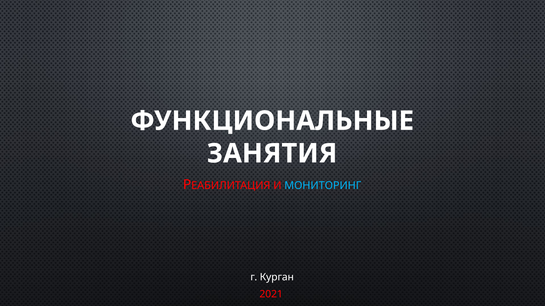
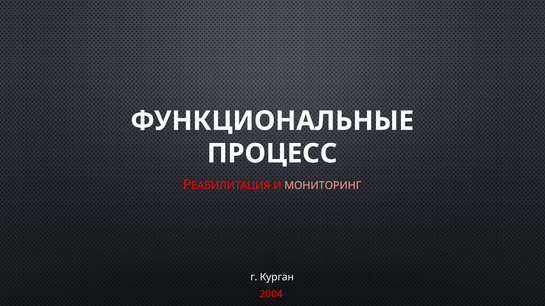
ЗАНЯТИЯ: ЗАНЯТИЯ -> ПРОЦЕСС (272, 154)
МОНИТОРИНГ colour: light blue -> pink (323, 186)
2021: 2021 -> 2004 (271, 295)
